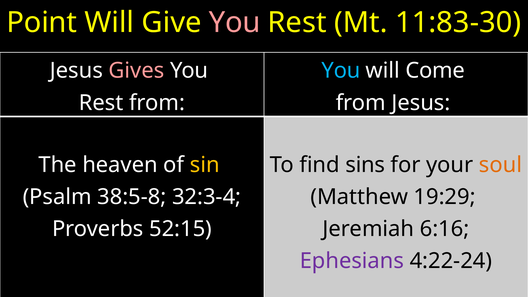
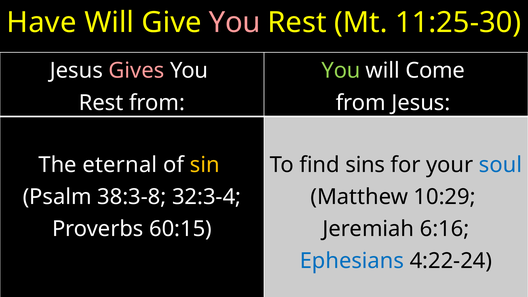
Point: Point -> Have (41, 22)
11:83-30: 11:83-30 -> 11:25-30 (458, 22)
You colour: light blue -> light green (341, 71)
heaven: heaven -> eternal (120, 165)
soul colour: orange -> blue (500, 165)
38:5-8: 38:5-8 -> 38:3-8 (132, 197)
19:29: 19:29 -> 10:29 (445, 197)
52:15: 52:15 -> 60:15 (181, 229)
Ephesians colour: purple -> blue (352, 261)
